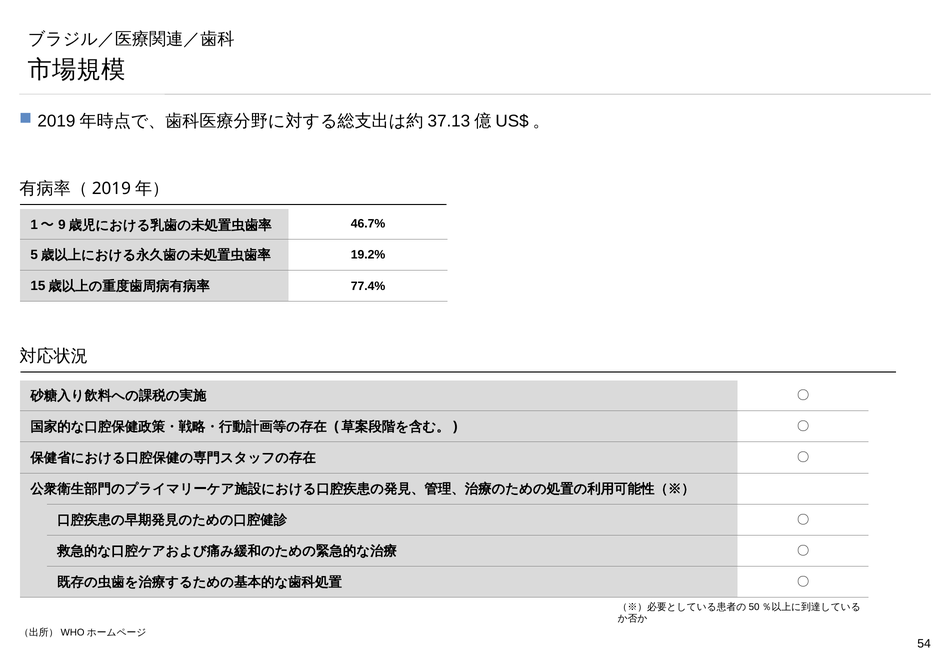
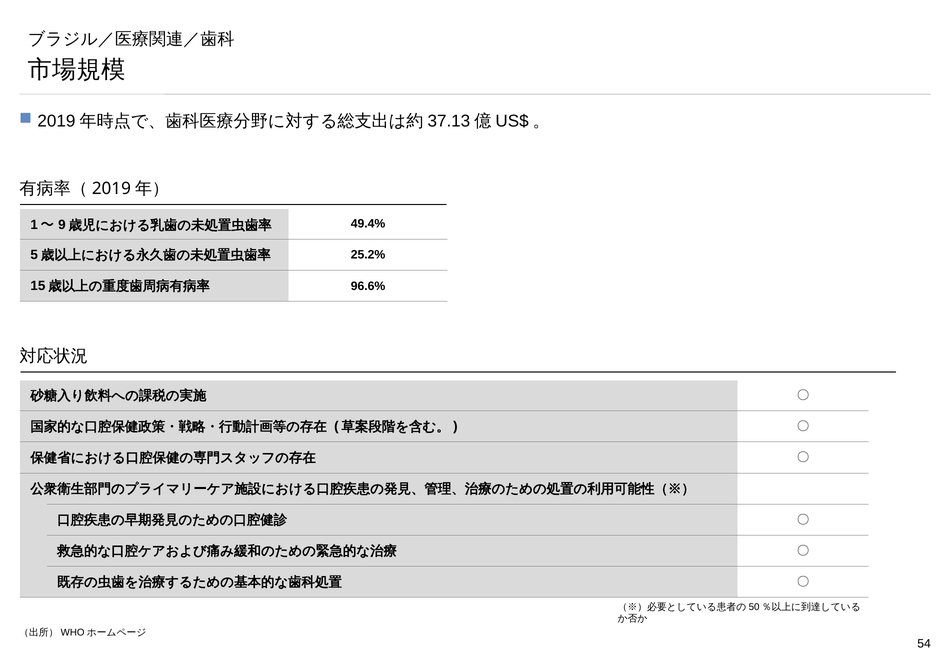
46.7%: 46.7% -> 49.4% (368, 224)
19.2%: 19.2% -> 25.2% (368, 255)
77.4%: 77.4% -> 96.6% (368, 286)
